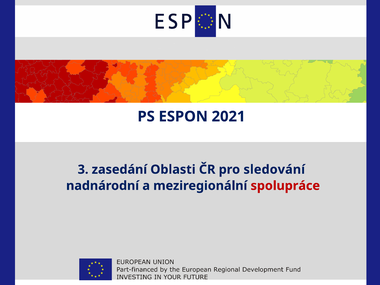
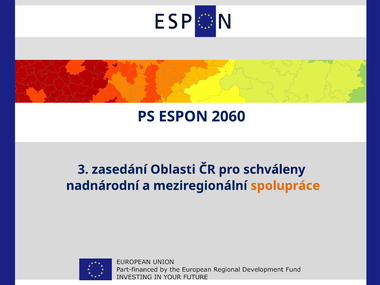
2021: 2021 -> 2060 (229, 117)
sledování: sledování -> schváleny (274, 170)
spolupráce colour: red -> orange (285, 186)
